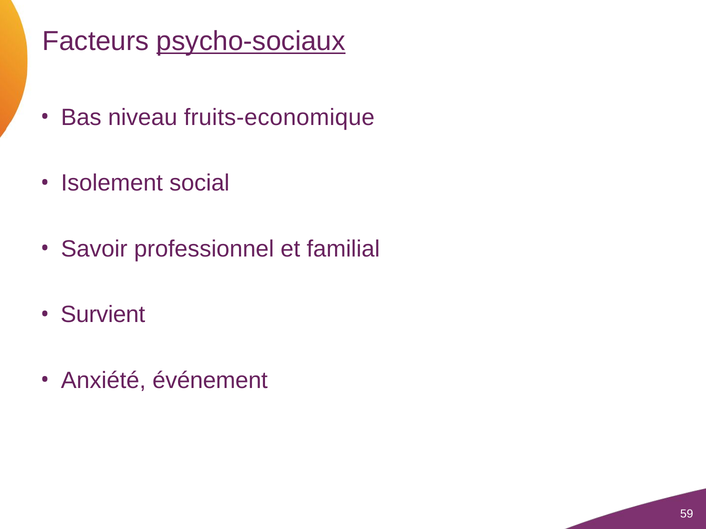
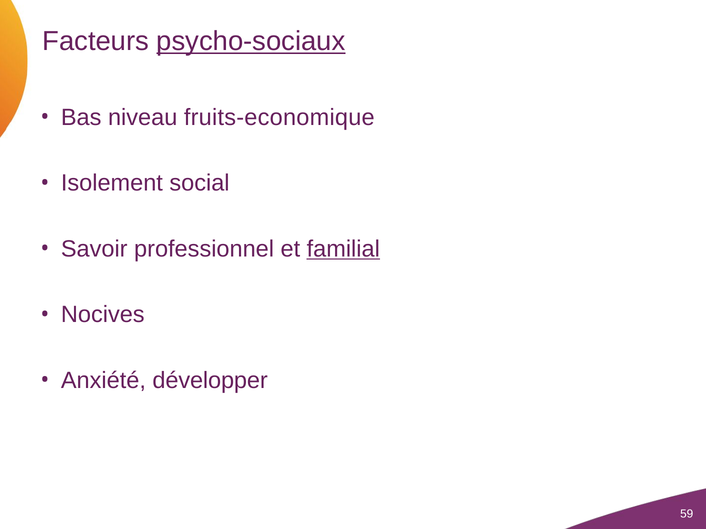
familial underline: none -> present (343, 249)
Survient: Survient -> Nocives (103, 315)
événement: événement -> développer (210, 381)
